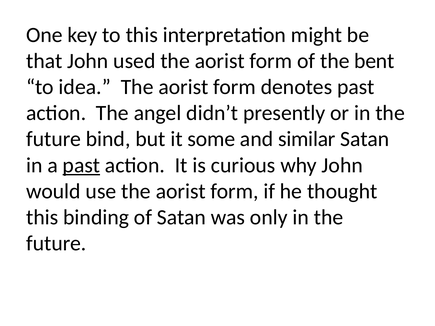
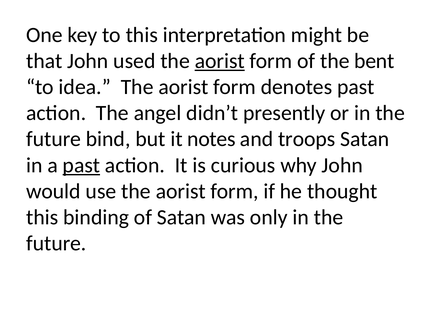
aorist underline: none -> present (220, 61)
some: some -> notes (211, 139)
similar: similar -> troops (307, 139)
